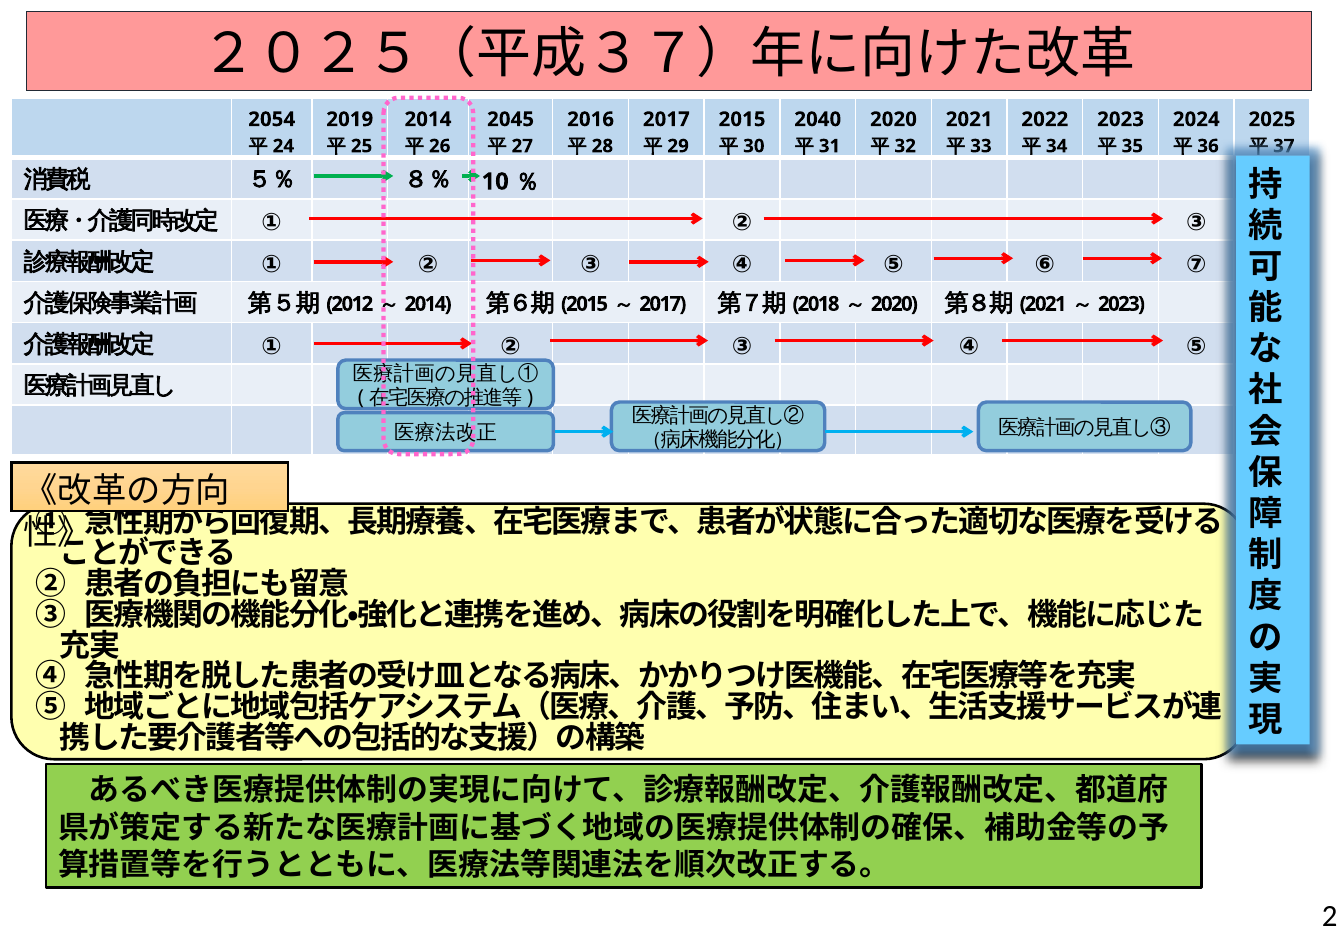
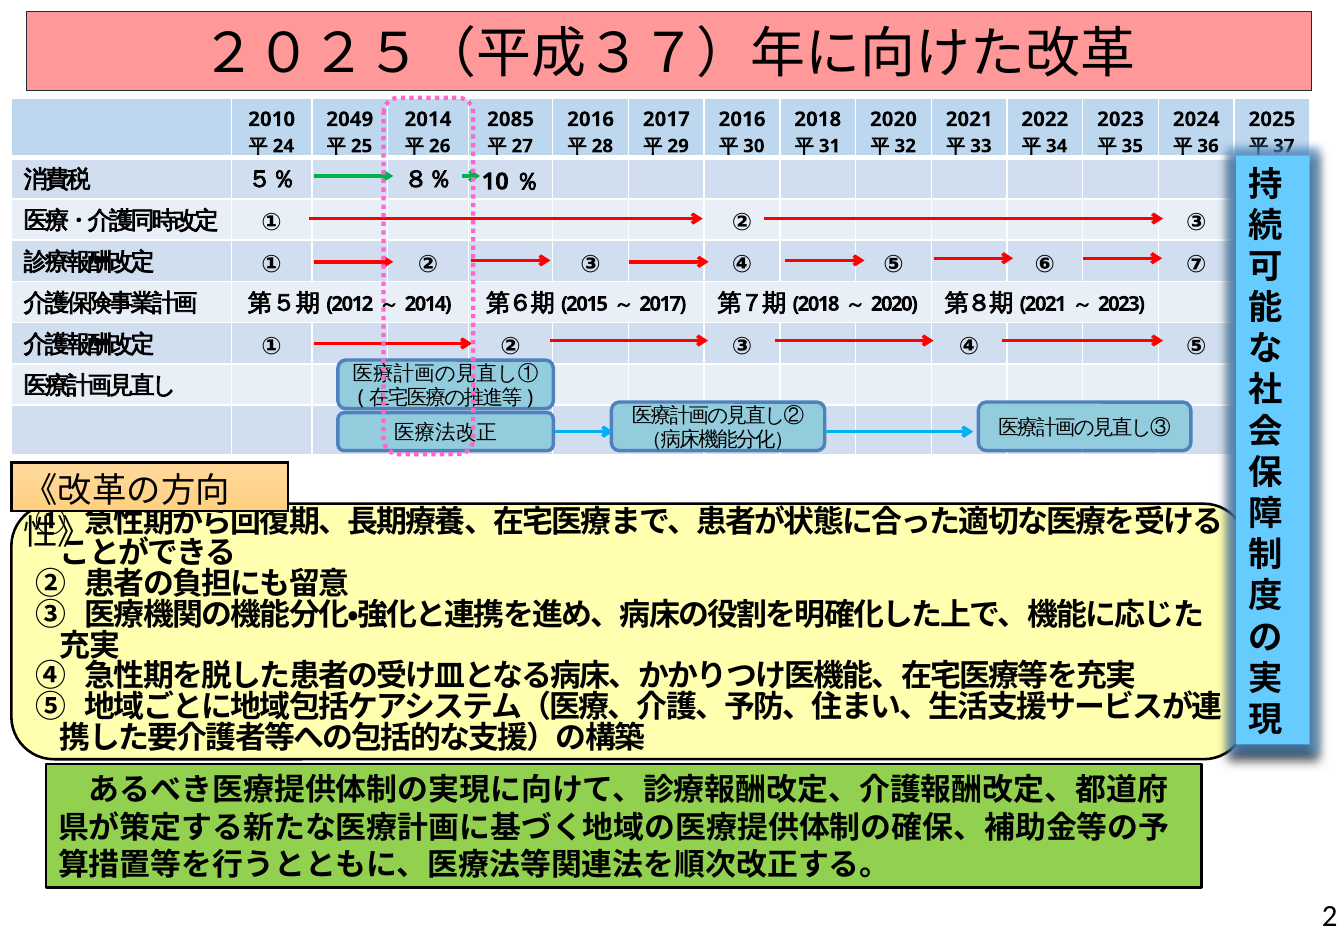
2054: 2054 -> 2010 (272, 119)
2019: 2019 -> 2049 (350, 119)
2045: 2045 -> 2085 (511, 119)
2015: 2015 -> 2016 (742, 119)
2040: 2040 -> 2018 (818, 119)
